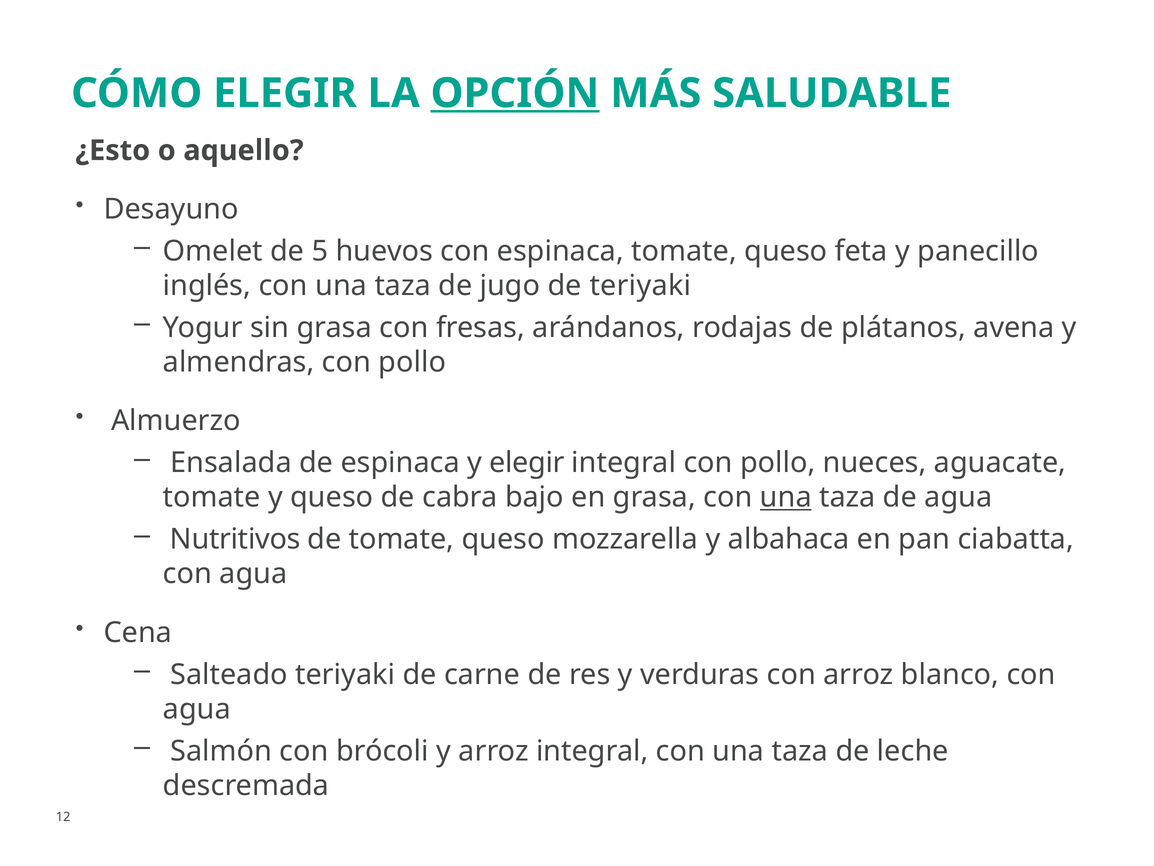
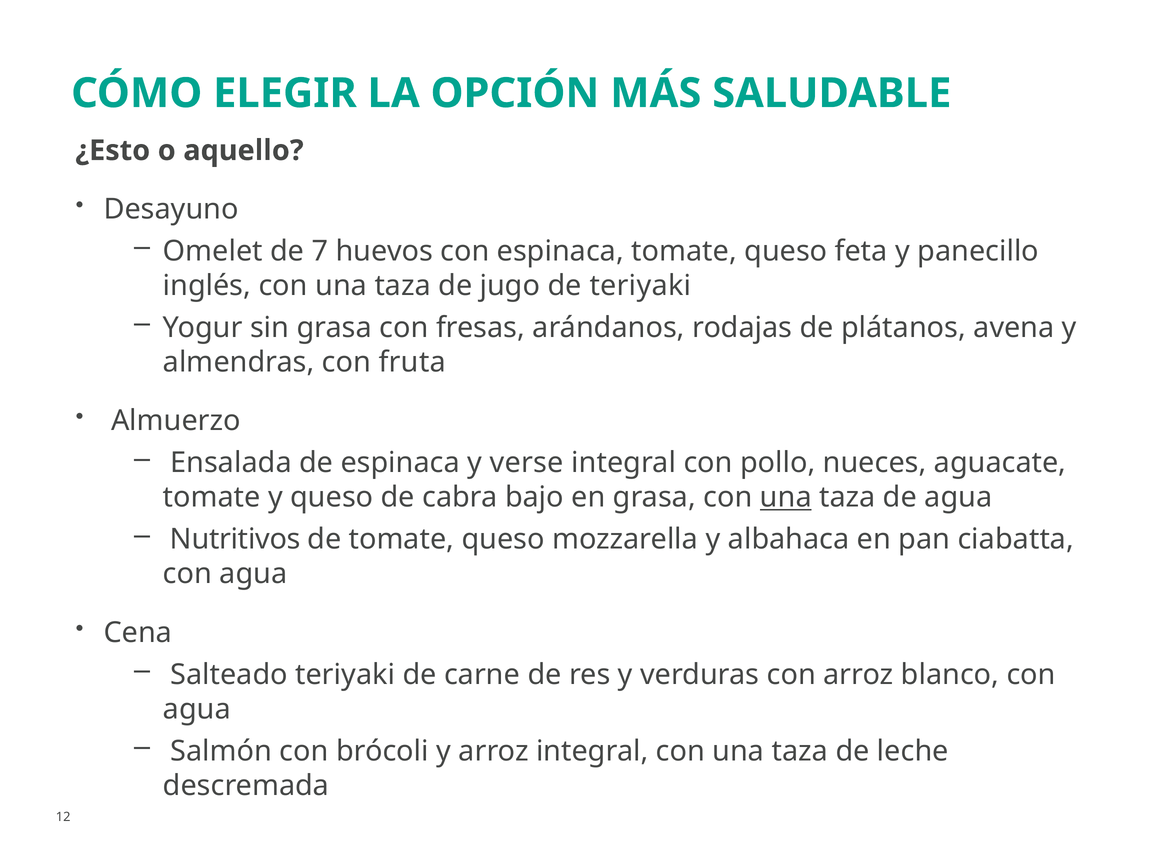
OPCIÓN underline: present -> none (515, 93)
5: 5 -> 7 (320, 251)
almendras con pollo: pollo -> fruta (412, 362)
y elegir: elegir -> verse (527, 463)
